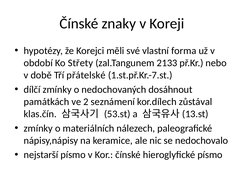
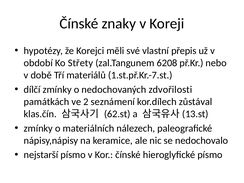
forma: forma -> přepis (184, 51)
2133: 2133 -> 6208 (167, 63)
přátelské: přátelské -> materiálů (86, 75)
dosáhnout: dosáhnout -> zdvořilosti (170, 90)
53.st: 53.st -> 62.st (117, 114)
